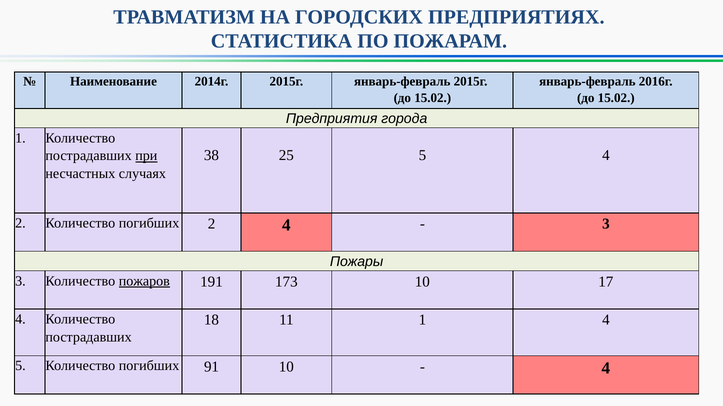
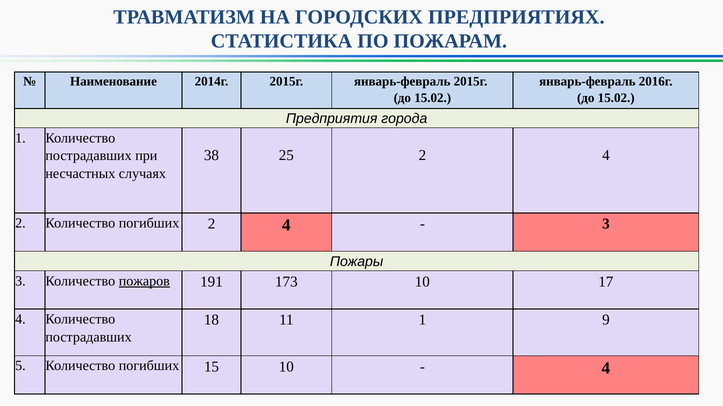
25 5: 5 -> 2 (422, 156)
при underline: present -> none (146, 156)
1 4: 4 -> 9 (606, 321)
91: 91 -> 15 (212, 367)
